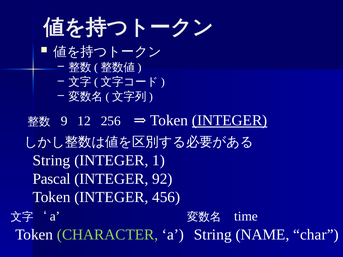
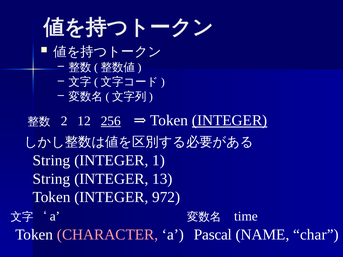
9: 9 -> 2 (64, 121)
256 underline: none -> present (111, 121)
Pascal: Pascal -> String (51, 179)
92: 92 -> 13 (162, 179)
456: 456 -> 972 (166, 197)
CHARACTER colour: light green -> pink (108, 235)
String: String -> Pascal (213, 235)
